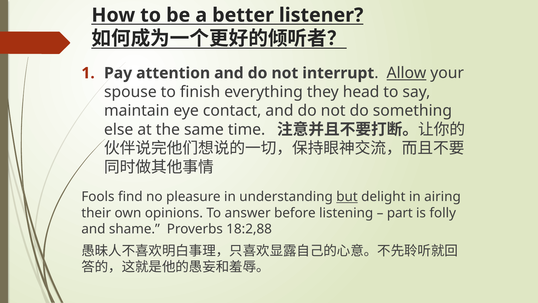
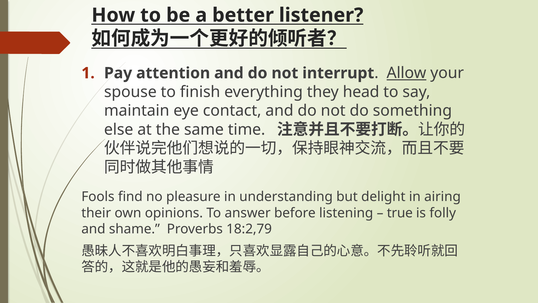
but underline: present -> none (347, 197)
part: part -> true (400, 213)
18:2,88: 18:2,88 -> 18:2,79 (249, 229)
